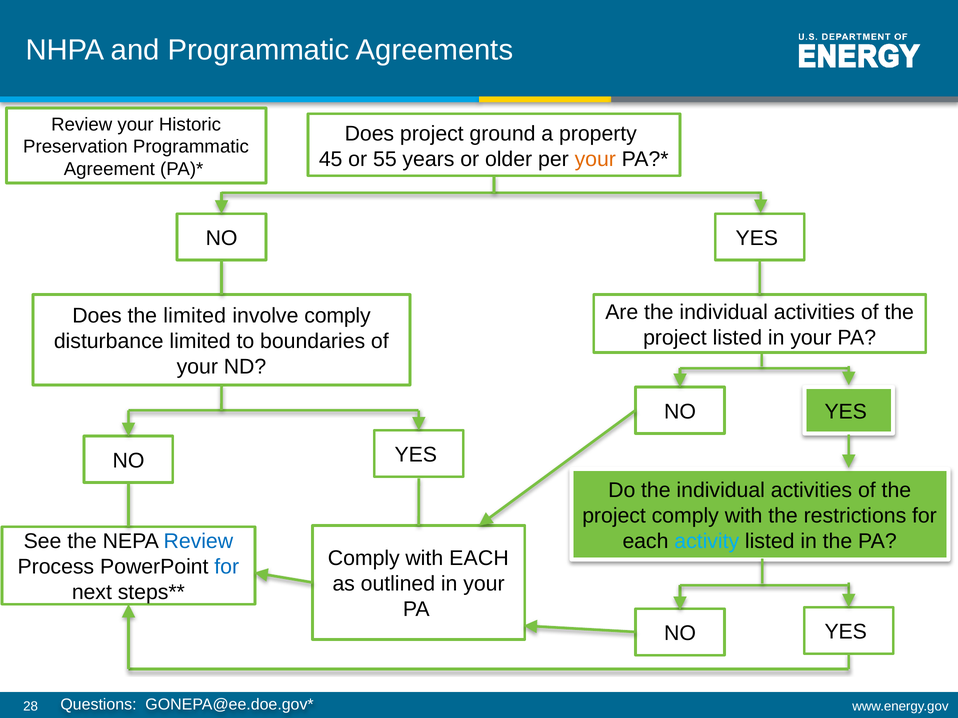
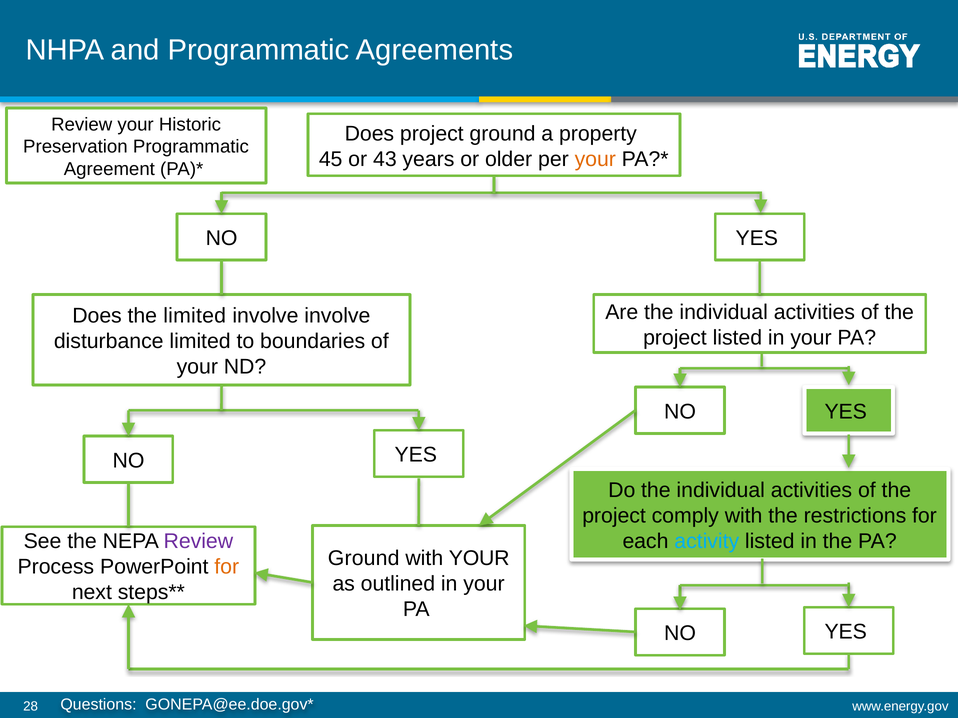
55: 55 -> 43 (385, 159)
involve comply: comply -> involve (337, 316)
Review colour: blue -> purple (198, 542)
Comply: Comply -> Ground (364, 559)
with EACH: EACH -> YOUR (479, 559)
for colour: blue -> orange (227, 567)
